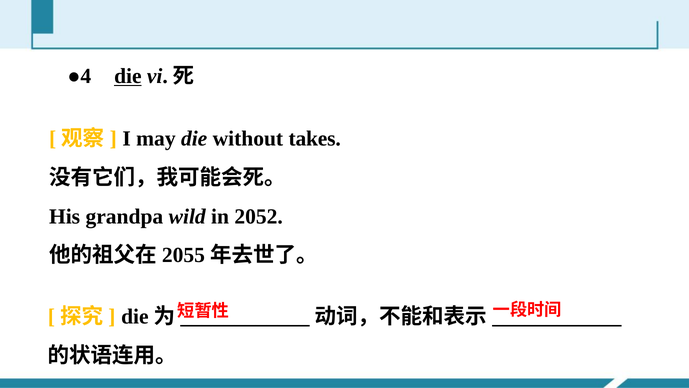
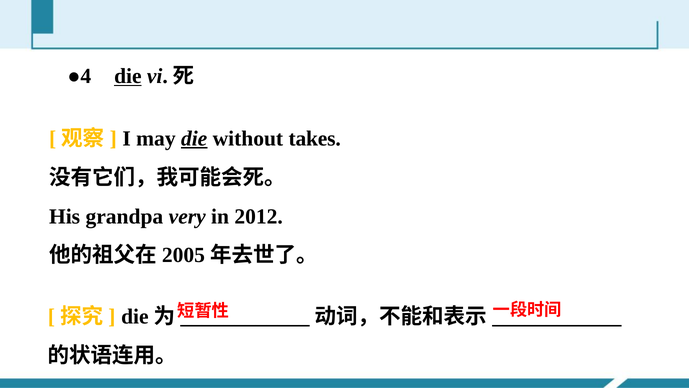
die underline: none -> present (194, 138)
wild: wild -> very (187, 216)
2052: 2052 -> 2012 (259, 216)
2055: 2055 -> 2005 (183, 255)
